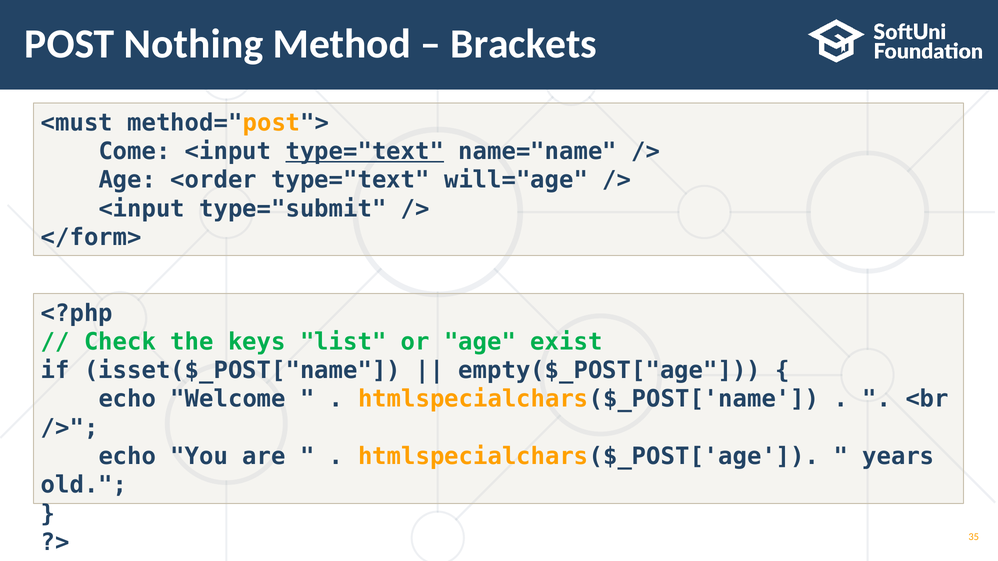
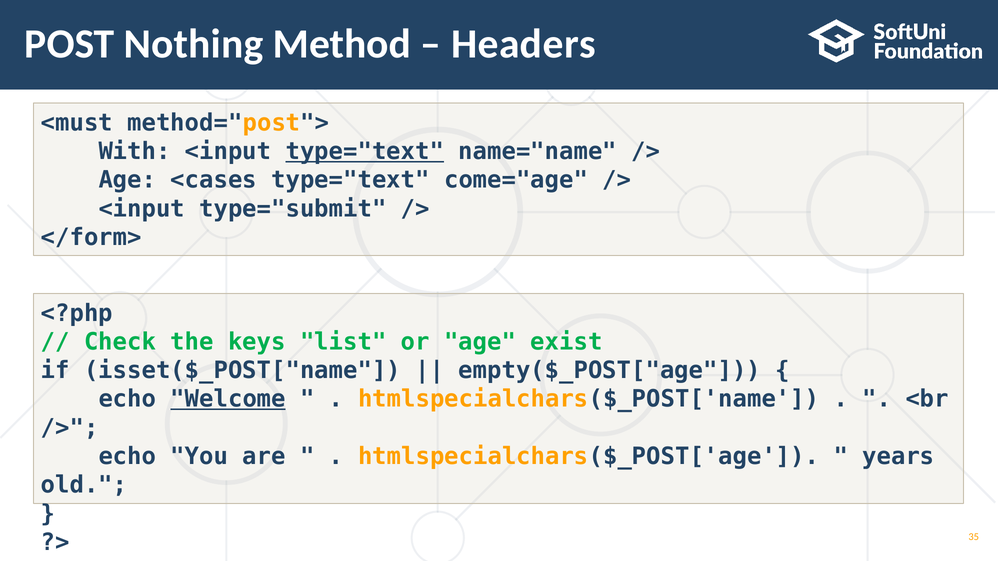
Brackets: Brackets -> Headers (523, 44)
Come: Come -> With (135, 152)
<order: <order -> <cases (214, 180)
will="age: will="age -> come="age (516, 180)
Welcome underline: none -> present (228, 399)
